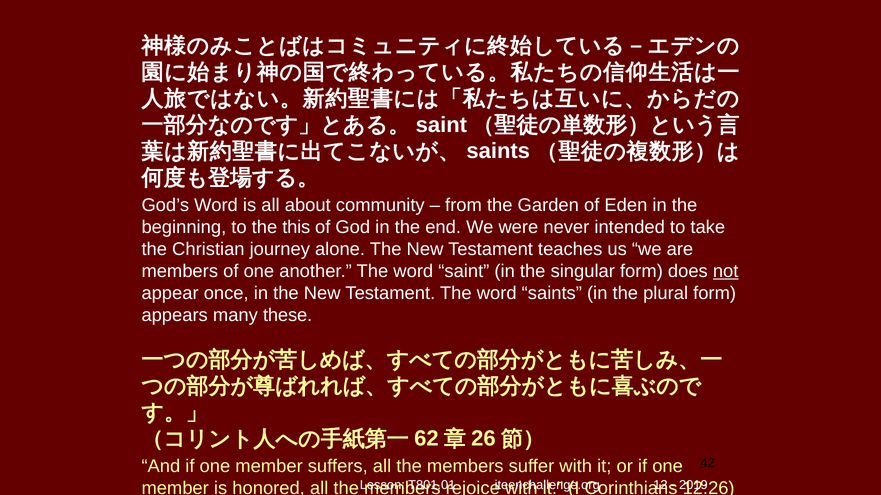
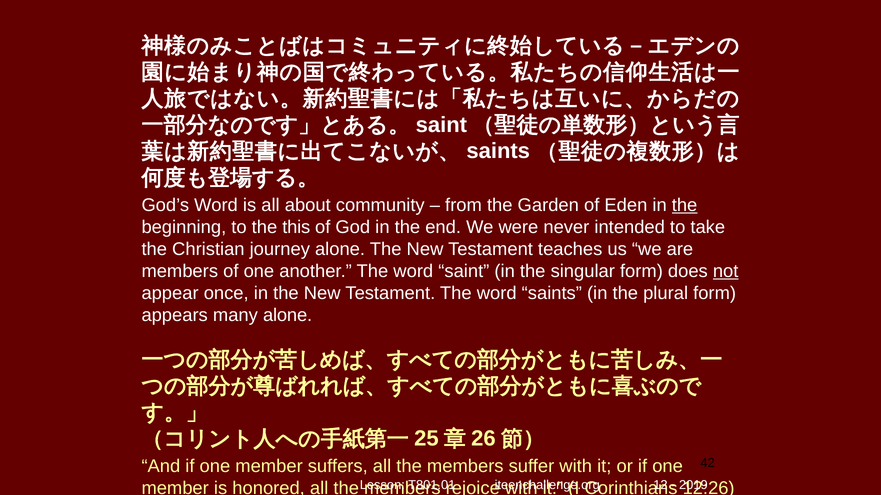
the underline: none -> present (685, 205)
many these: these -> alone (288, 316)
62: 62 -> 25 (426, 439)
